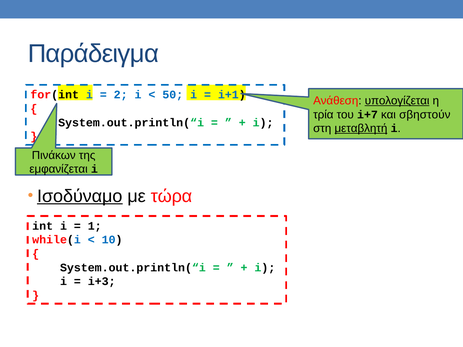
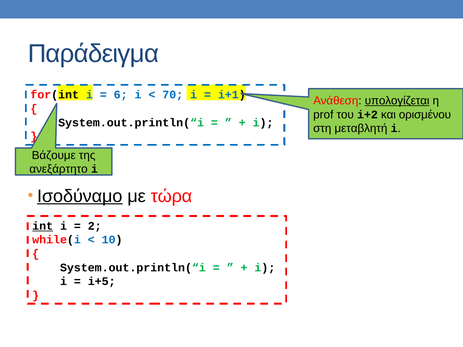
2: 2 -> 6 (121, 95)
50: 50 -> 70 (173, 95)
τρία: τρία -> prof (323, 115)
i+7: i+7 -> i+2 (367, 115)
σβηστούν: σβηστούν -> ορισμένου (425, 115)
μεταβλητή underline: present -> none (361, 128)
Πινάκων: Πινάκων -> Βάζουμε (54, 155)
εμφανίζεται: εμφανίζεται -> ανεξάρτητο (59, 169)
int underline: none -> present (43, 226)
1: 1 -> 2 (95, 226)
i+3: i+3 -> i+5 (102, 282)
